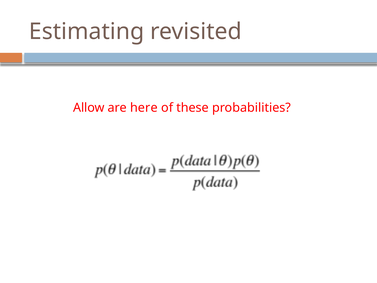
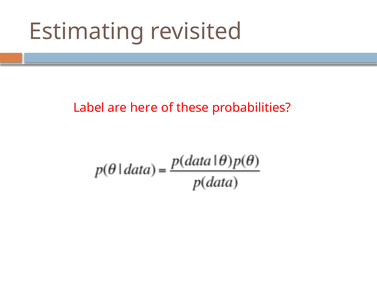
Allow: Allow -> Label (89, 108)
